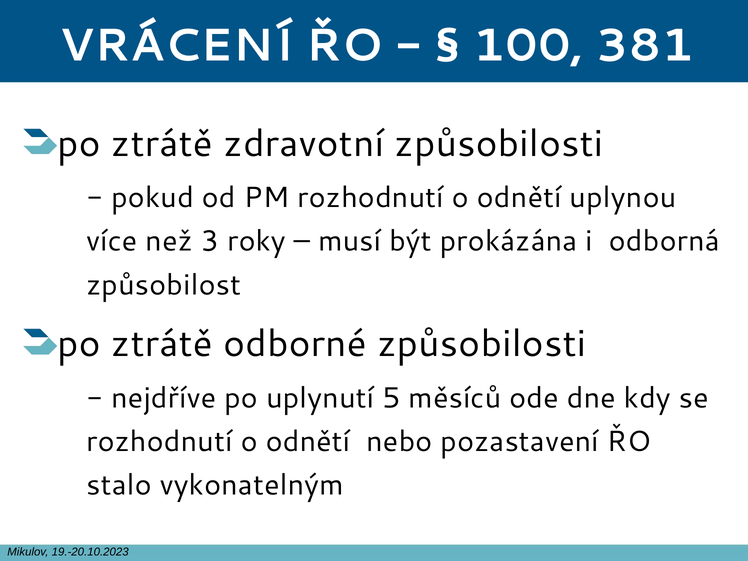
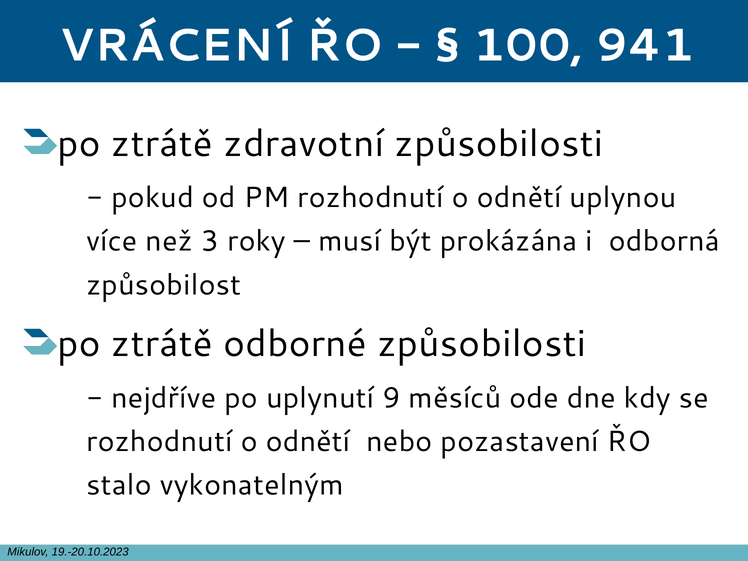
381: 381 -> 941 (645, 45)
5: 5 -> 9 (391, 398)
